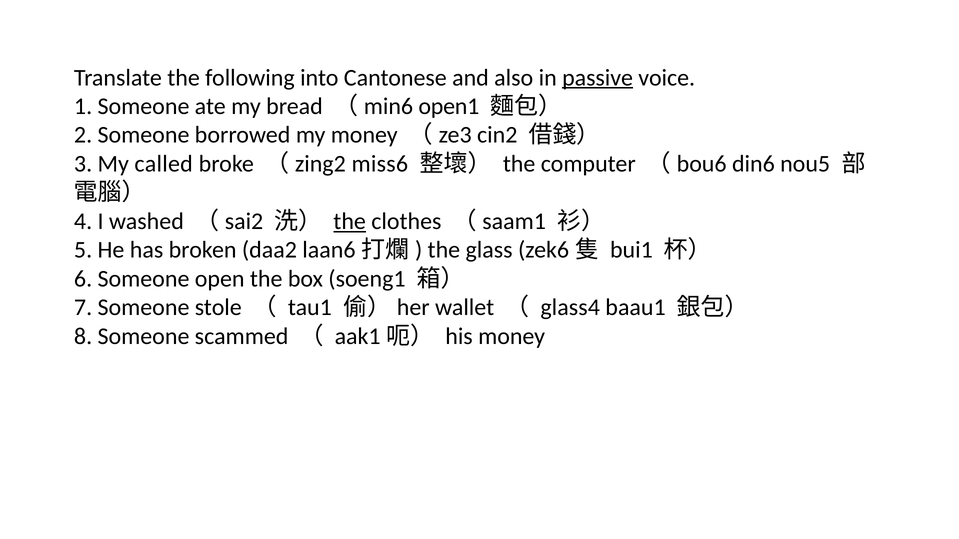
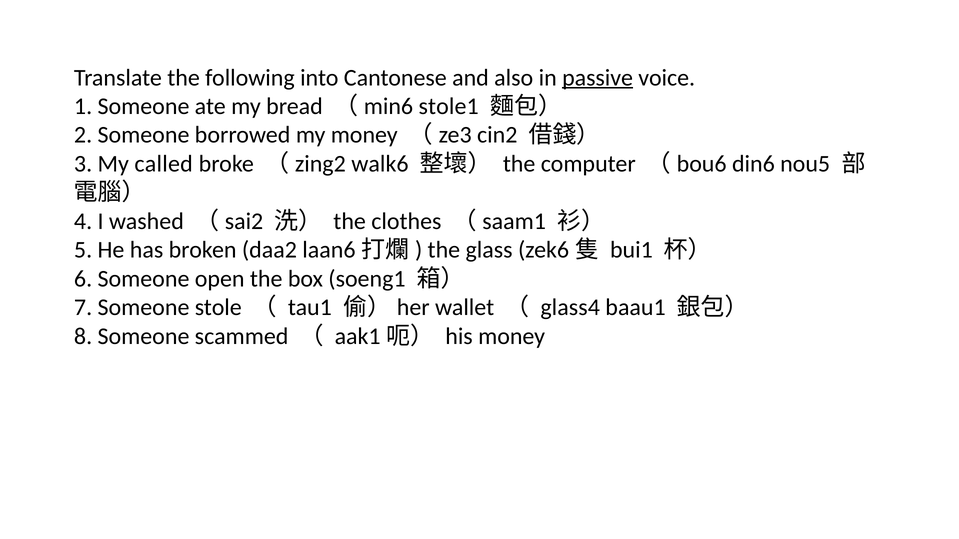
open1: open1 -> stole1 (449, 106)
miss6: miss6 -> walk6 (380, 164)
the underline: present -> none (350, 222)
